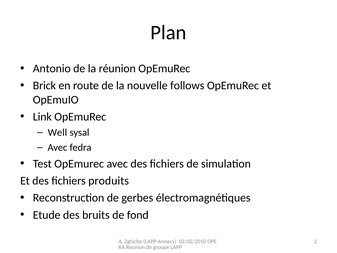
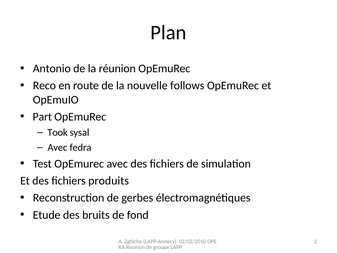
Brick: Brick -> Reco (44, 86)
Link: Link -> Part (42, 117)
Well: Well -> Took (58, 132)
